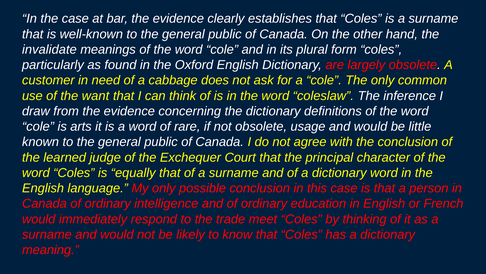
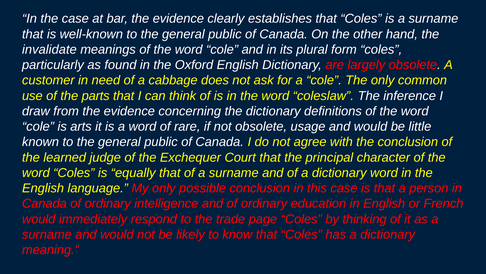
want: want -> parts (96, 96)
meet: meet -> page (263, 219)
